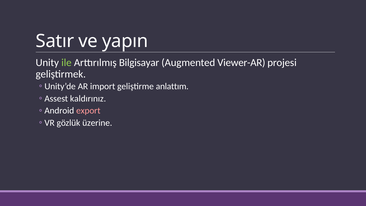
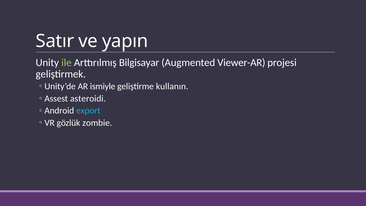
import: import -> ismiyle (103, 86)
anlattım: anlattım -> kullanın (172, 86)
kaldırınız: kaldırınız -> asteroidi (88, 98)
export colour: pink -> light blue (88, 111)
üzerine: üzerine -> zombie (97, 123)
